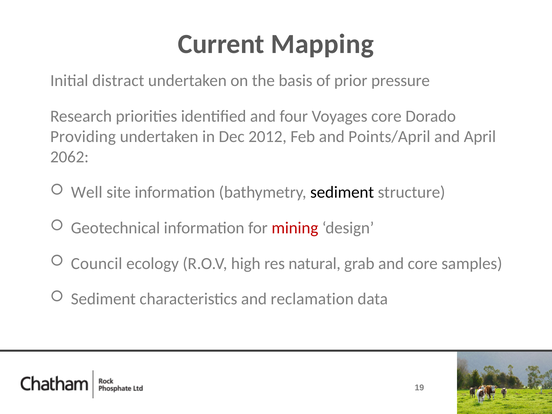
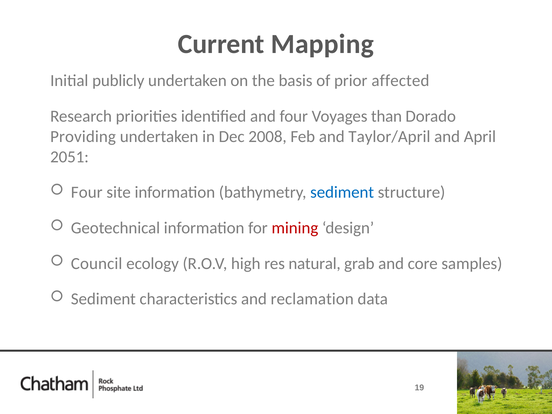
distract: distract -> publicly (118, 81)
pressure: pressure -> affected (400, 81)
Voyages core: core -> than (387, 116)
2012: 2012 -> 2008 (268, 137)
Points/April: Points/April -> Taylor/April (389, 137)
2062: 2062 -> 2051 (69, 157)
Well: Well -> Four (87, 192)
sediment colour: black -> blue (342, 192)
